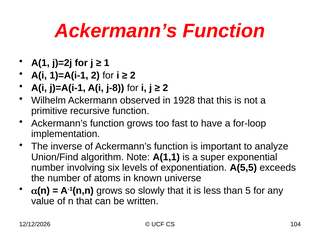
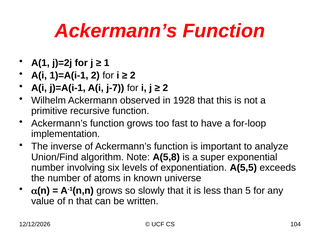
j-8: j-8 -> j-7 (115, 88)
A(1,1: A(1,1 -> A(5,8 (166, 157)
